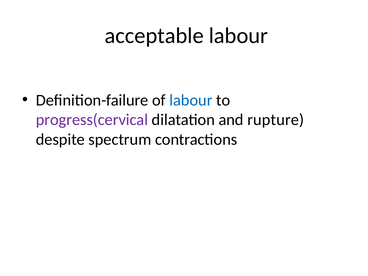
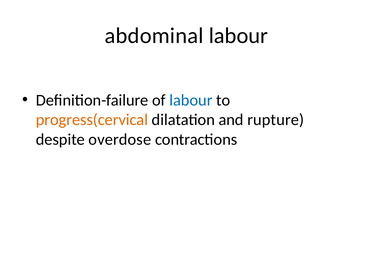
acceptable: acceptable -> abdominal (154, 36)
progress(cervical colour: purple -> orange (92, 120)
spectrum: spectrum -> overdose (120, 139)
